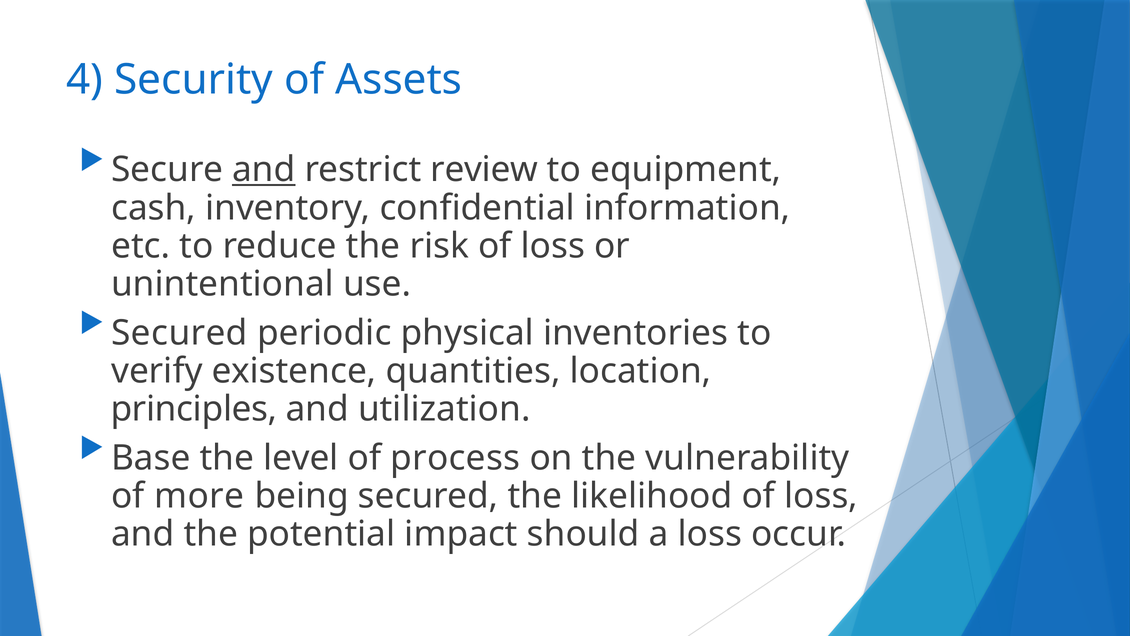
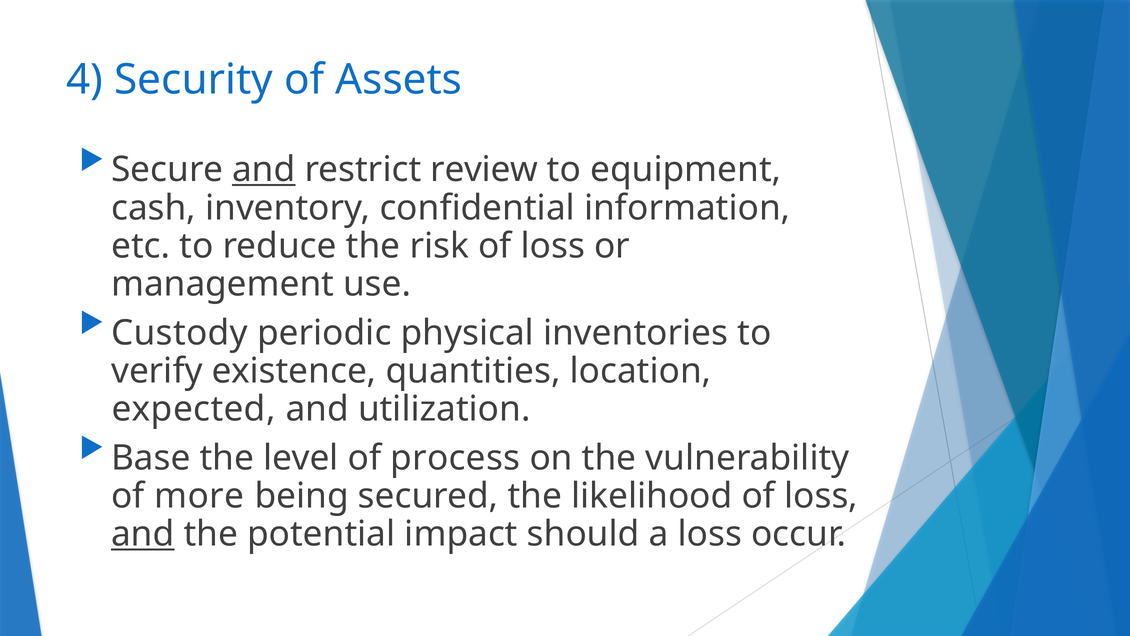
unintentional: unintentional -> management (223, 284)
Secured: Secured -> Custody (179, 333)
principles: principles -> expected (194, 409)
and underline: none -> present (143, 534)
